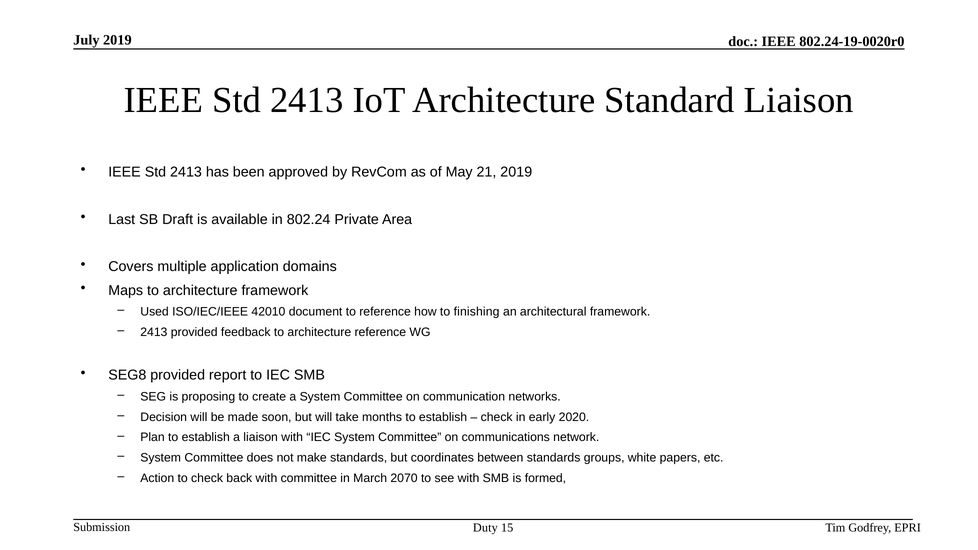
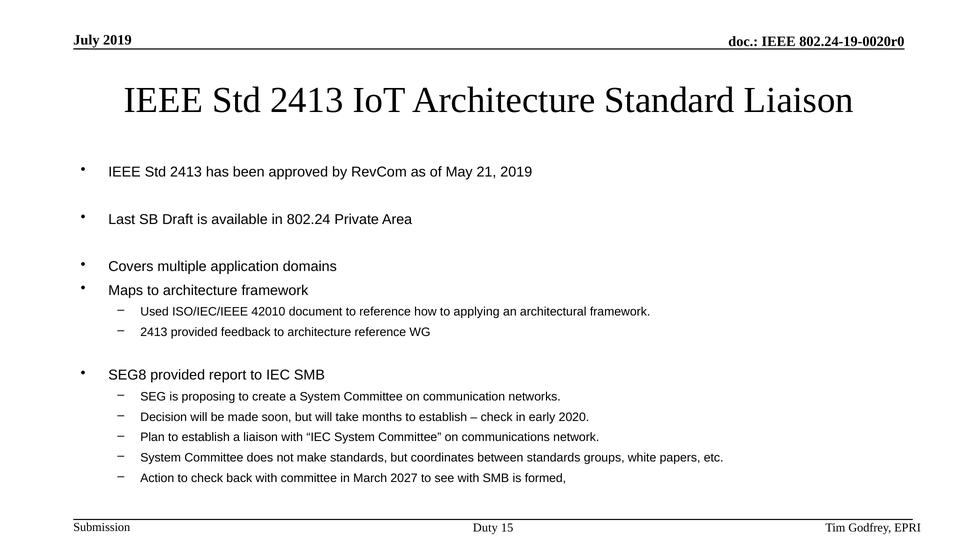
finishing: finishing -> applying (477, 312)
2070: 2070 -> 2027 (404, 478)
